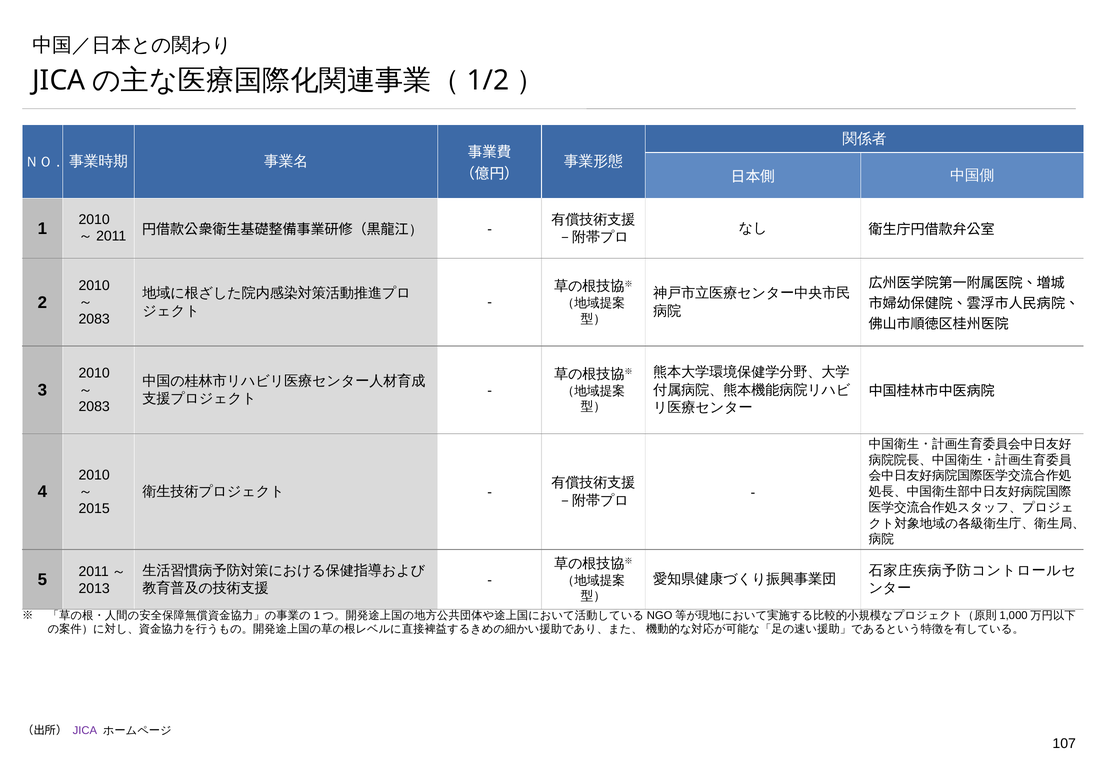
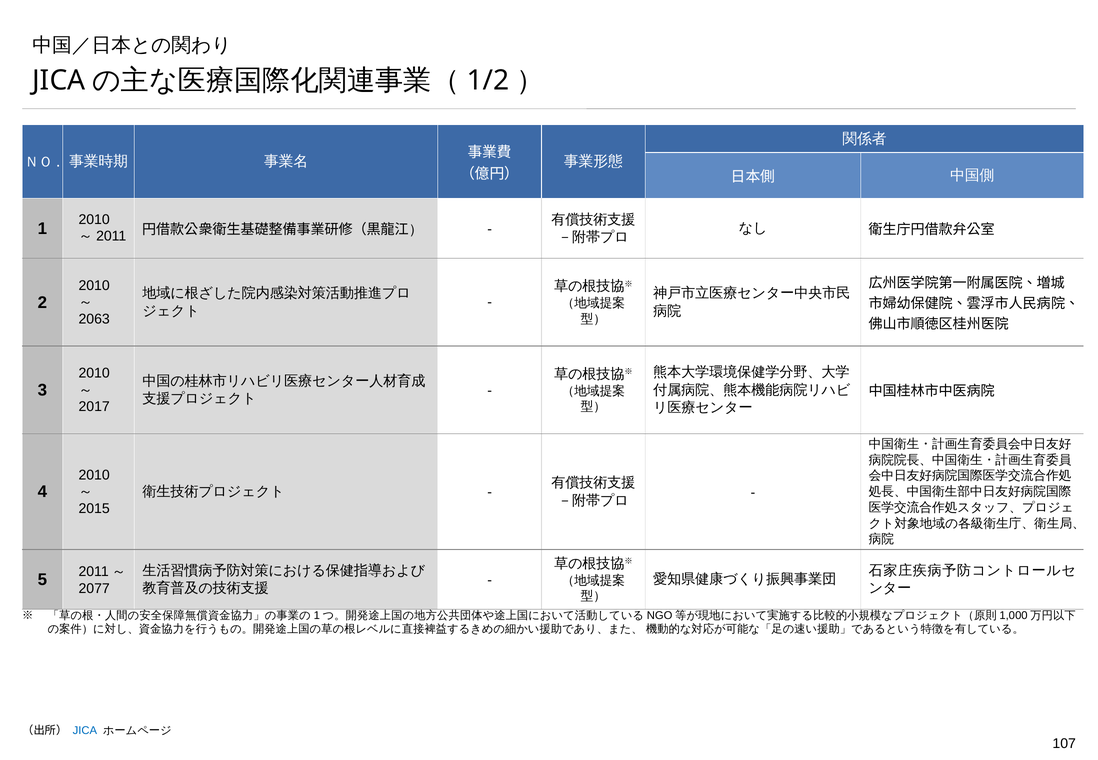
2083: 2083 -> 2063 (94, 319)
2083: 2083 -> 2017 (94, 407)
2013: 2013 -> 2077 (94, 589)
JICA colour: purple -> blue (85, 731)
